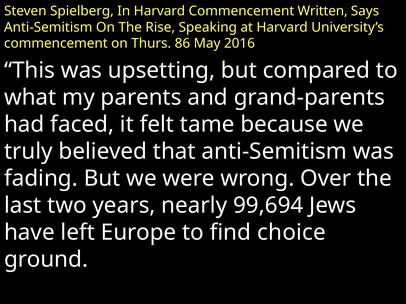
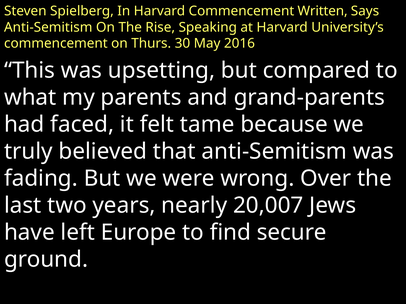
86: 86 -> 30 (182, 44)
99,694: 99,694 -> 20,007 (268, 206)
choice: choice -> secure (292, 233)
